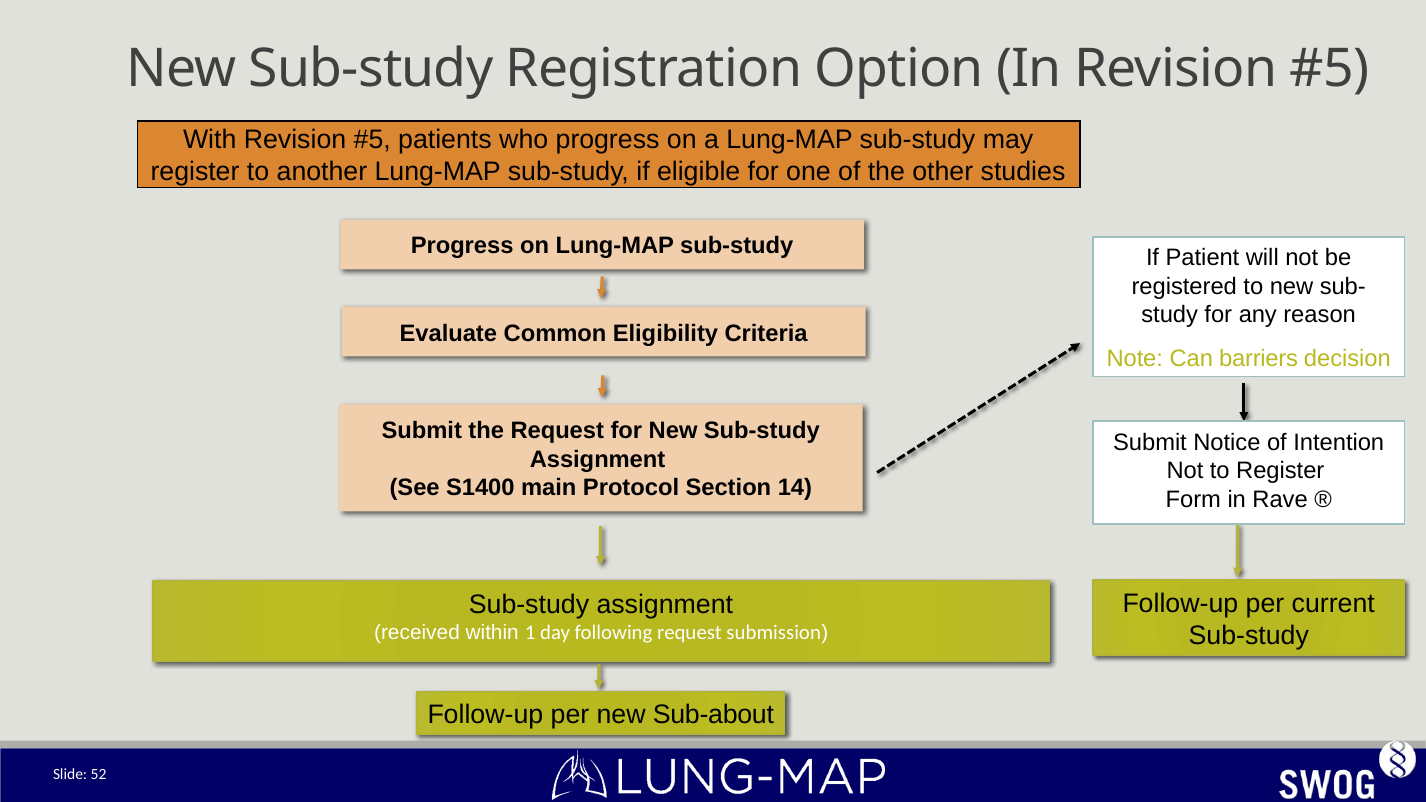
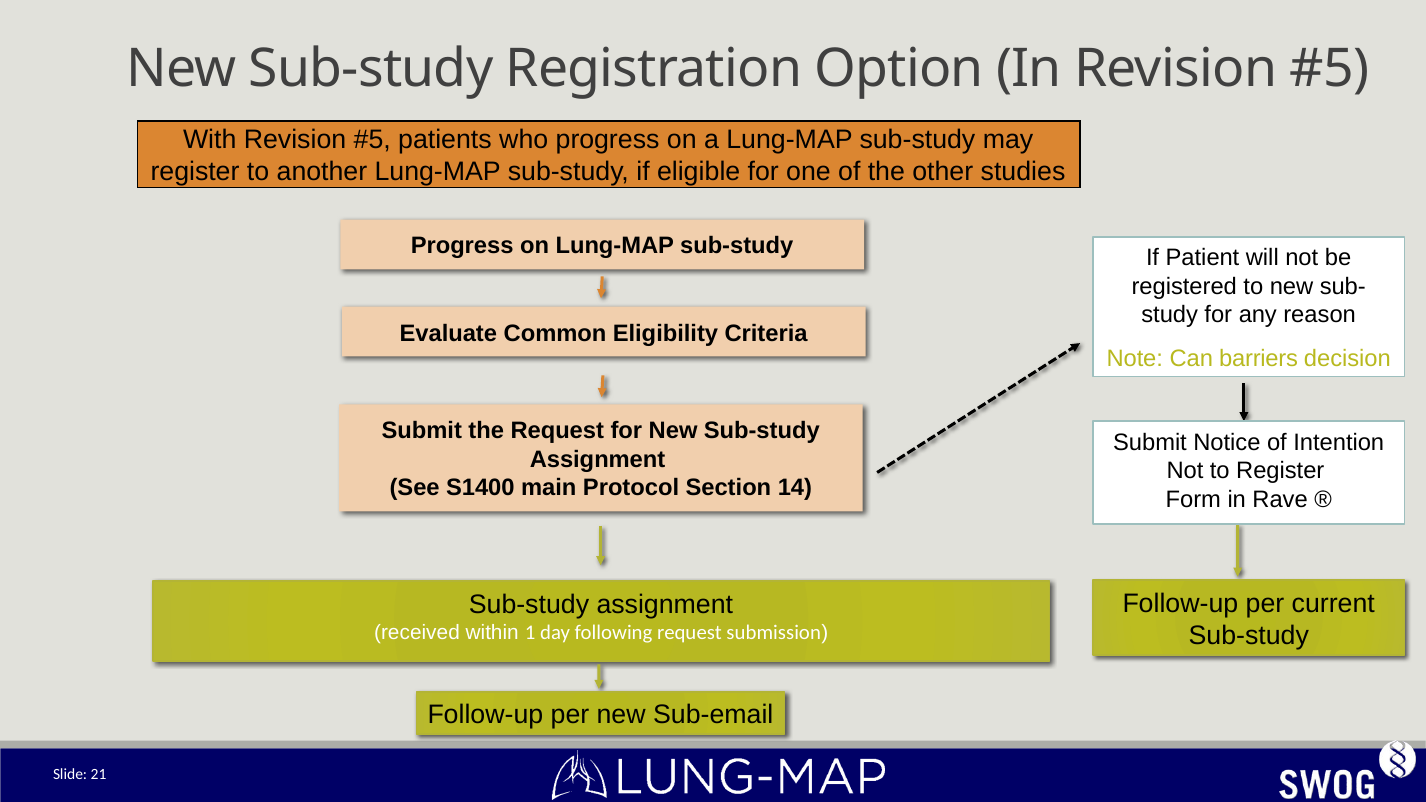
Sub-about: Sub-about -> Sub-email (713, 715)
52: 52 -> 21 (99, 774)
